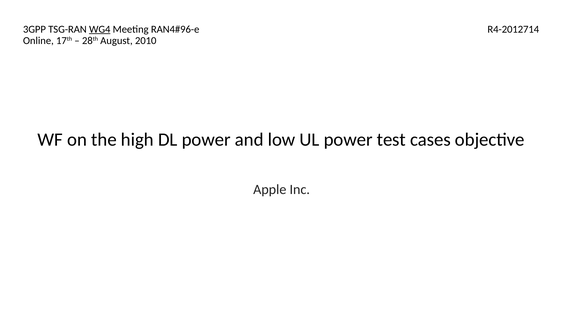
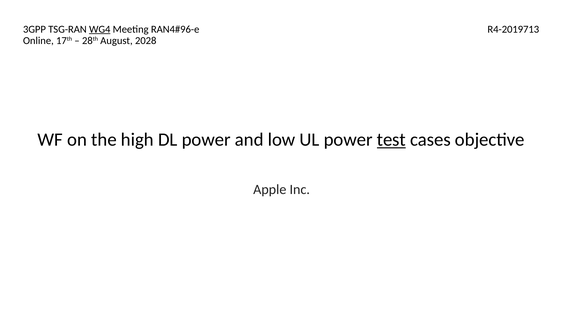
R4-2012714: R4-2012714 -> R4-2019713 (513, 29)
2010: 2010 -> 2028 (146, 41)
test underline: none -> present (391, 140)
